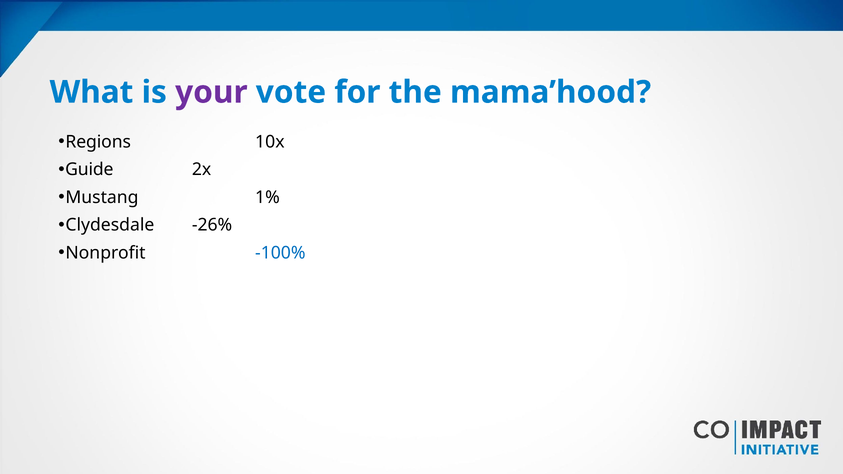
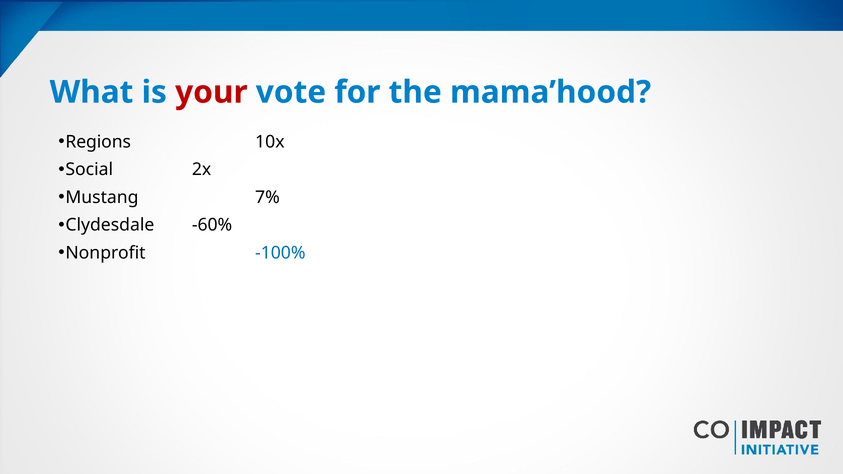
your colour: purple -> red (211, 92)
Guide: Guide -> Social (89, 170)
1%: 1% -> 7% (267, 197)
-26%: -26% -> -60% (212, 225)
